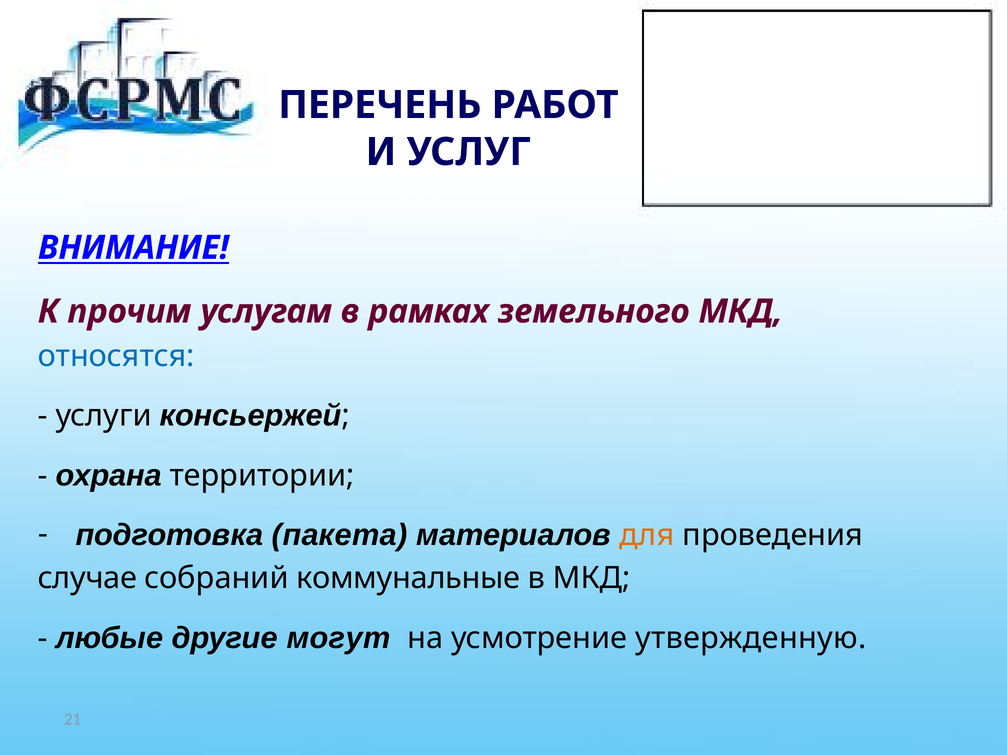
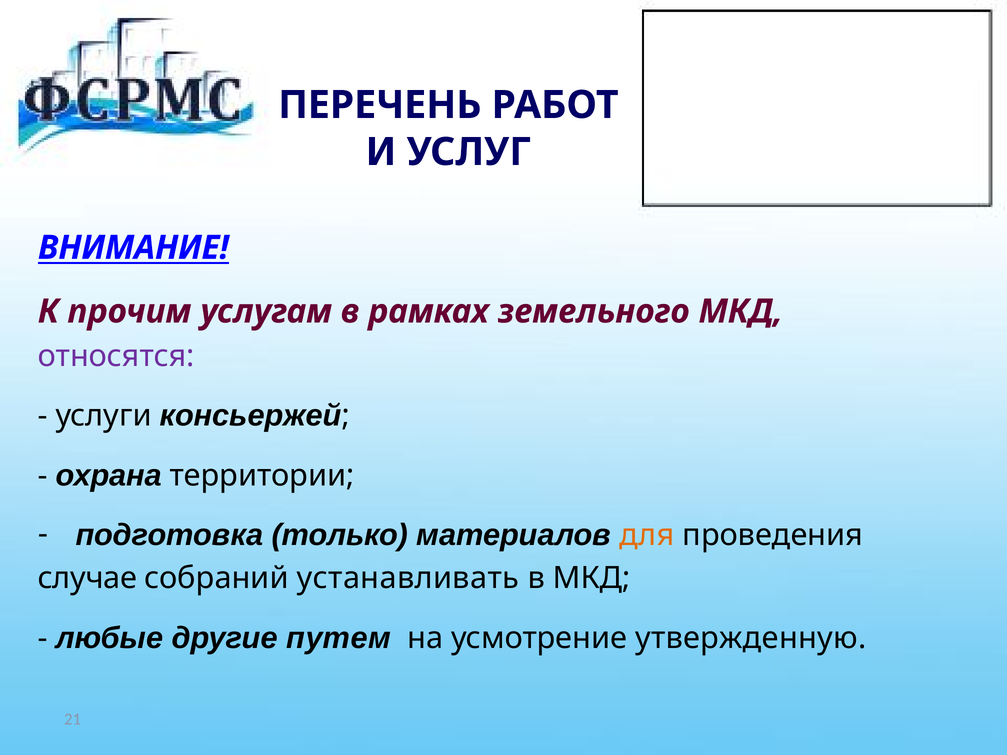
относятся colour: blue -> purple (116, 356)
пакета: пакета -> только (340, 535)
коммунальные: коммунальные -> устанавливать (408, 578)
могут: могут -> путем (339, 638)
